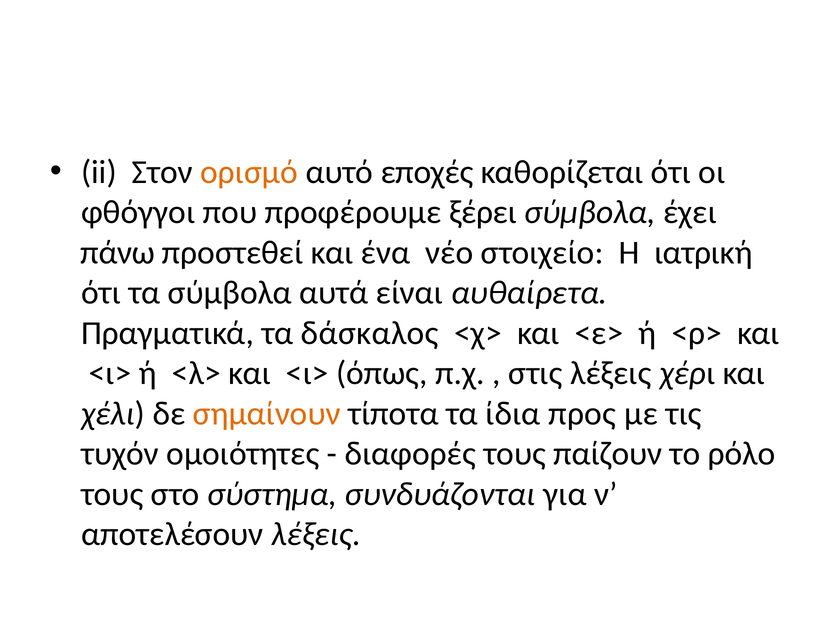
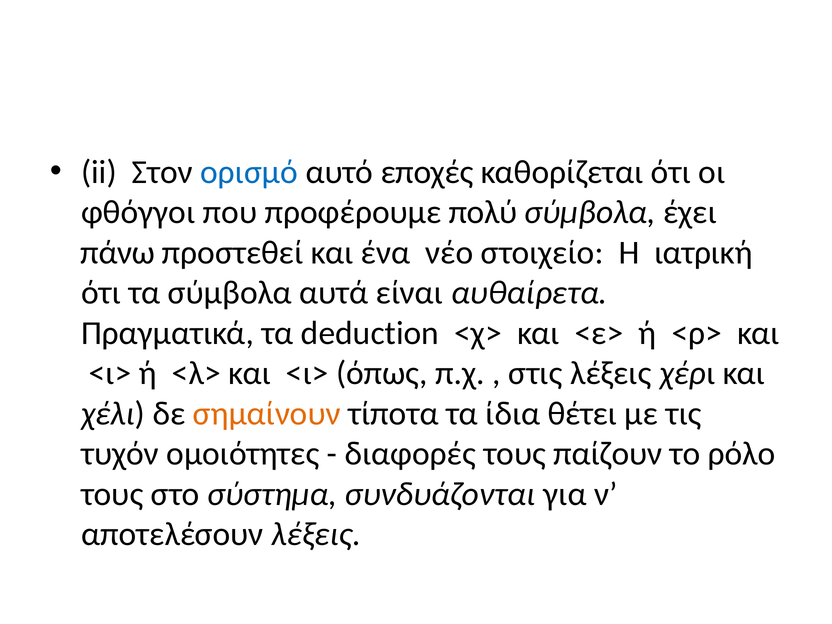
ορισμό colour: orange -> blue (249, 172)
ξέρει: ξέρει -> πολύ (483, 212)
δάσκαλος: δάσκαλος -> deduction (370, 333)
προς: προς -> θέτει (582, 414)
